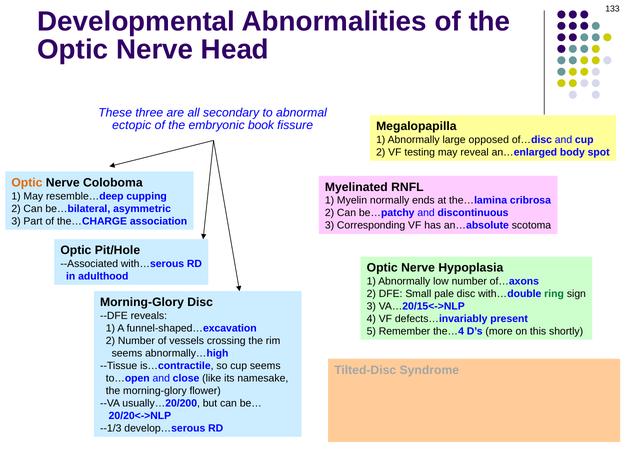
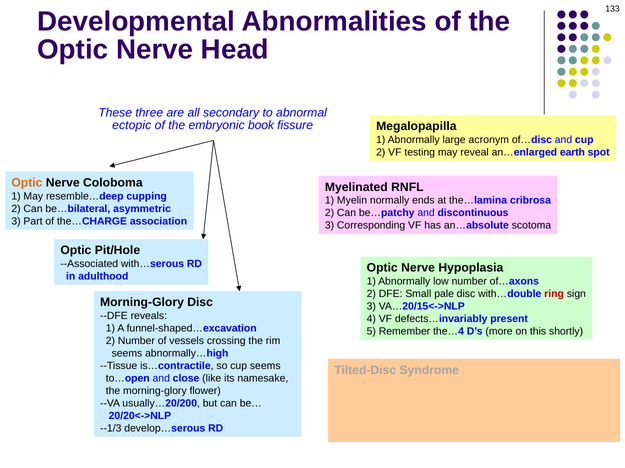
opposed: opposed -> acronym (489, 140)
body: body -> earth (572, 152)
ring colour: green -> red (554, 294)
